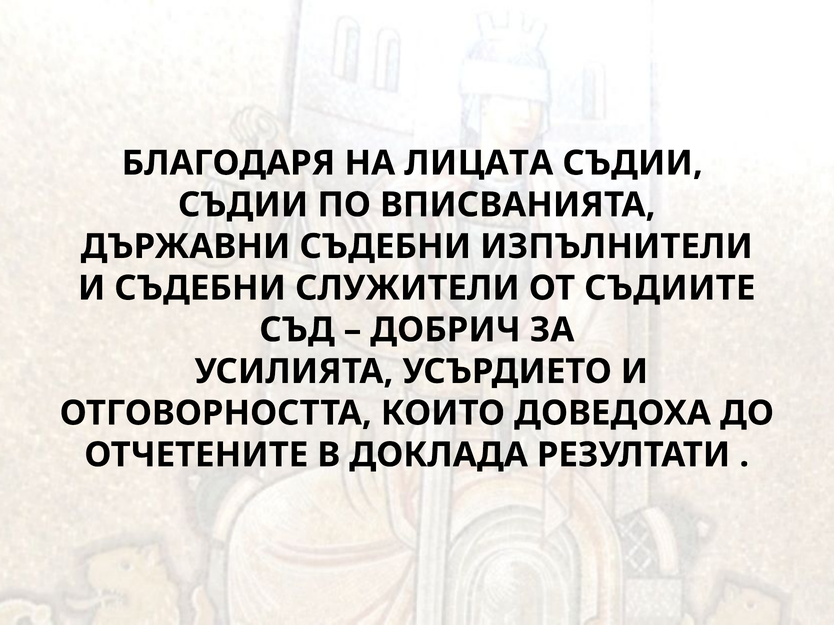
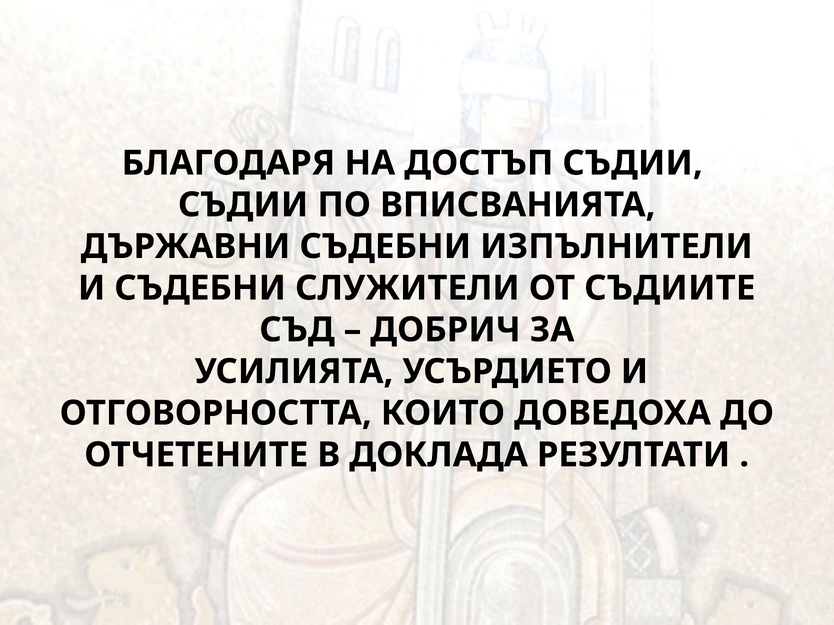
ЛИЦАТА: ЛИЦАТА -> ДОСТЪП (479, 163)
